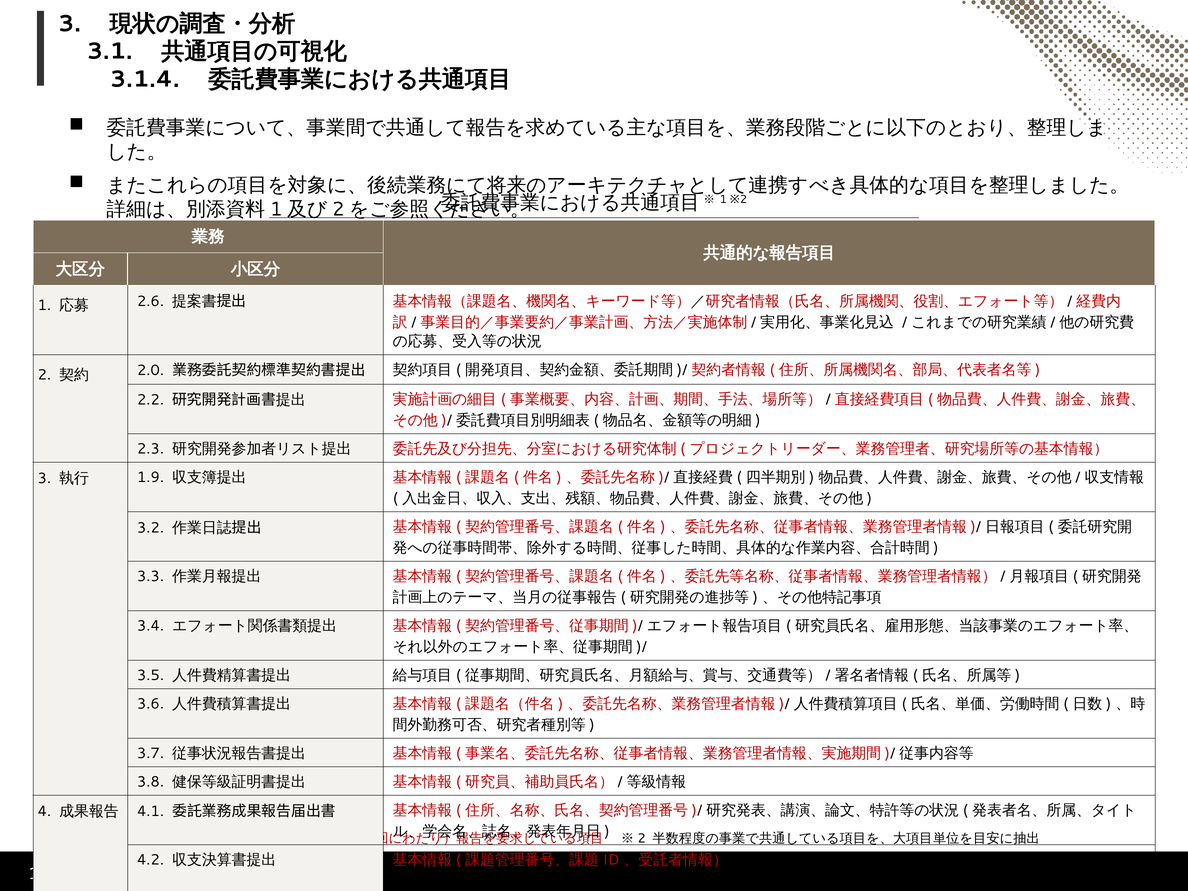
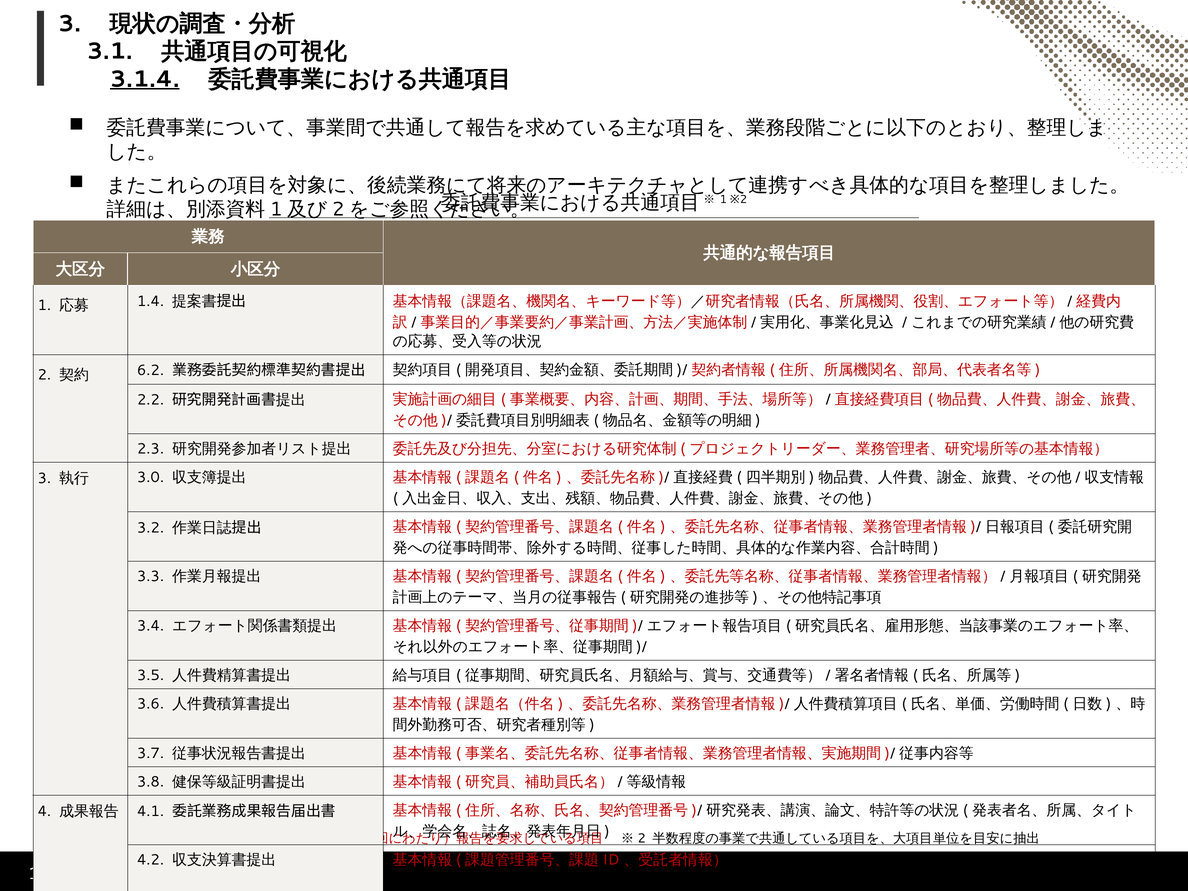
3.1.4 underline: none -> present (145, 79)
2.6: 2.6 -> 1.4 (150, 301)
2.0: 2.0 -> 6.2 (150, 371)
1.9: 1.9 -> 3.0 (150, 477)
